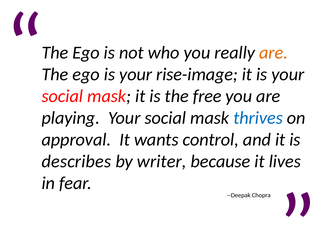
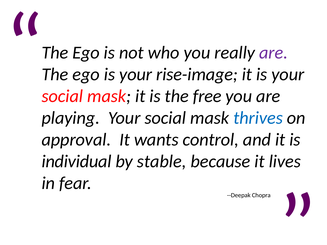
are colour: orange -> purple (274, 53)
describes: describes -> individual (77, 162)
writer: writer -> stable (162, 162)
